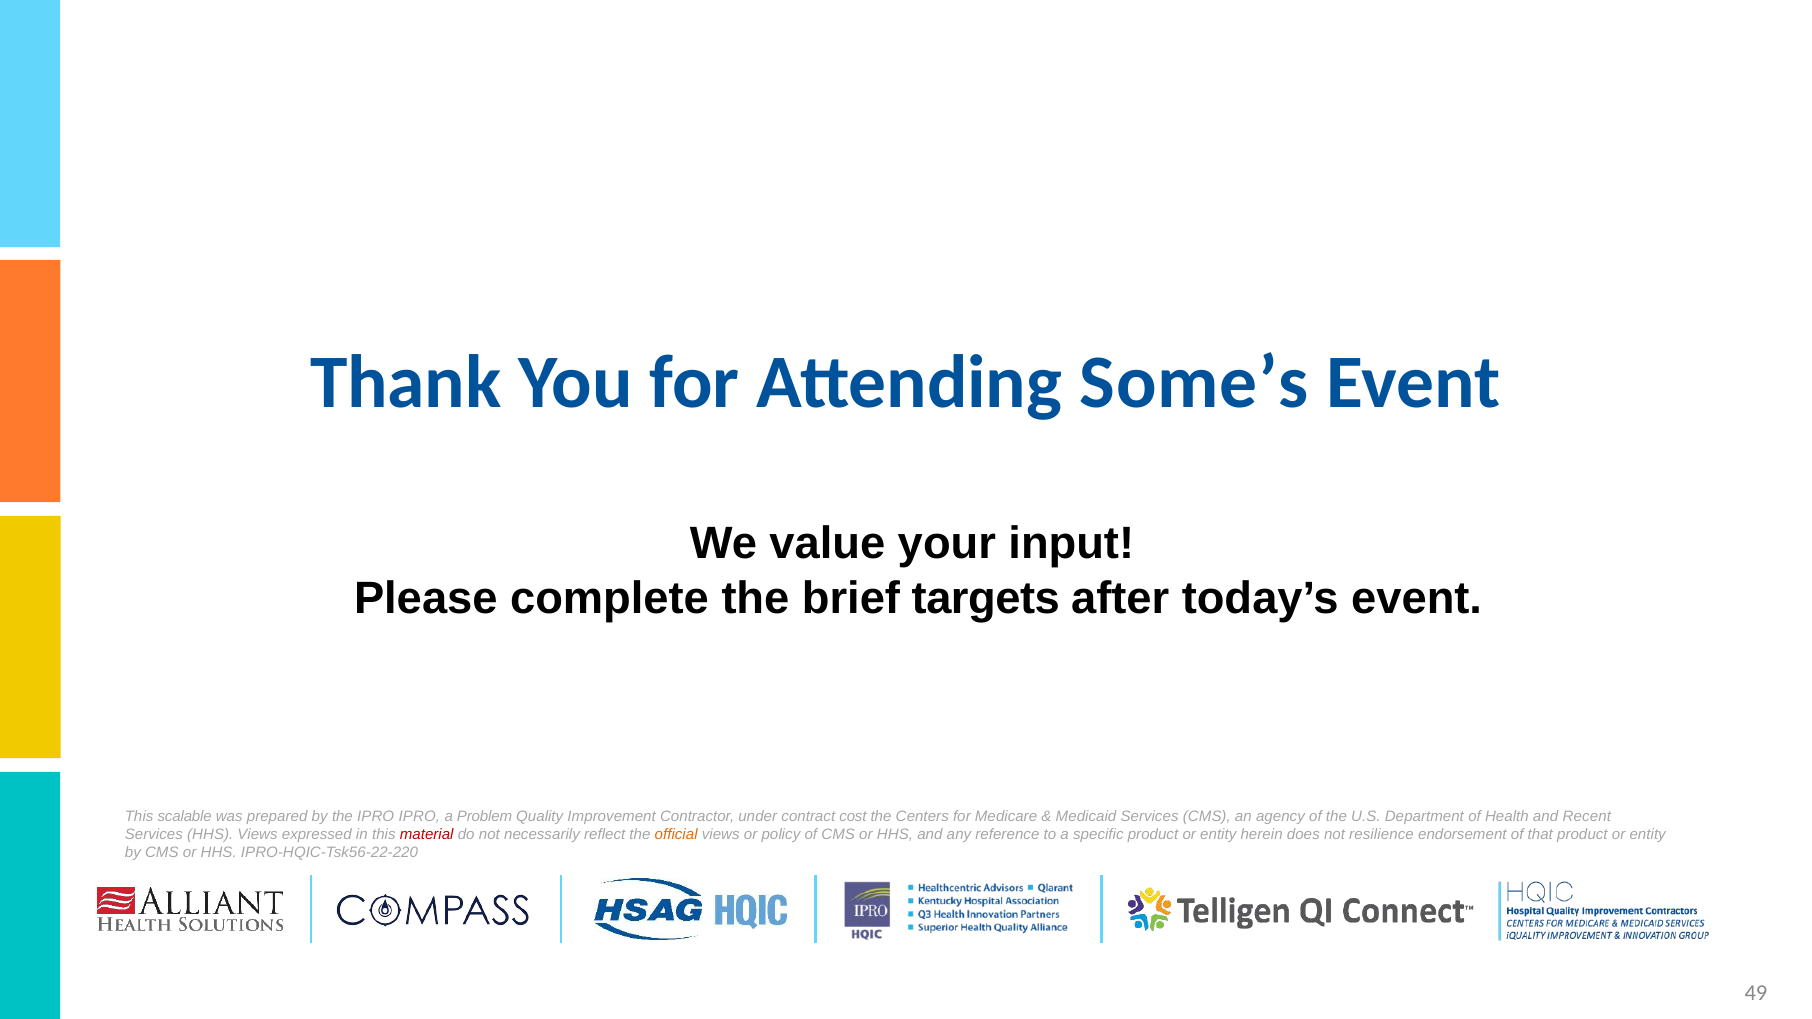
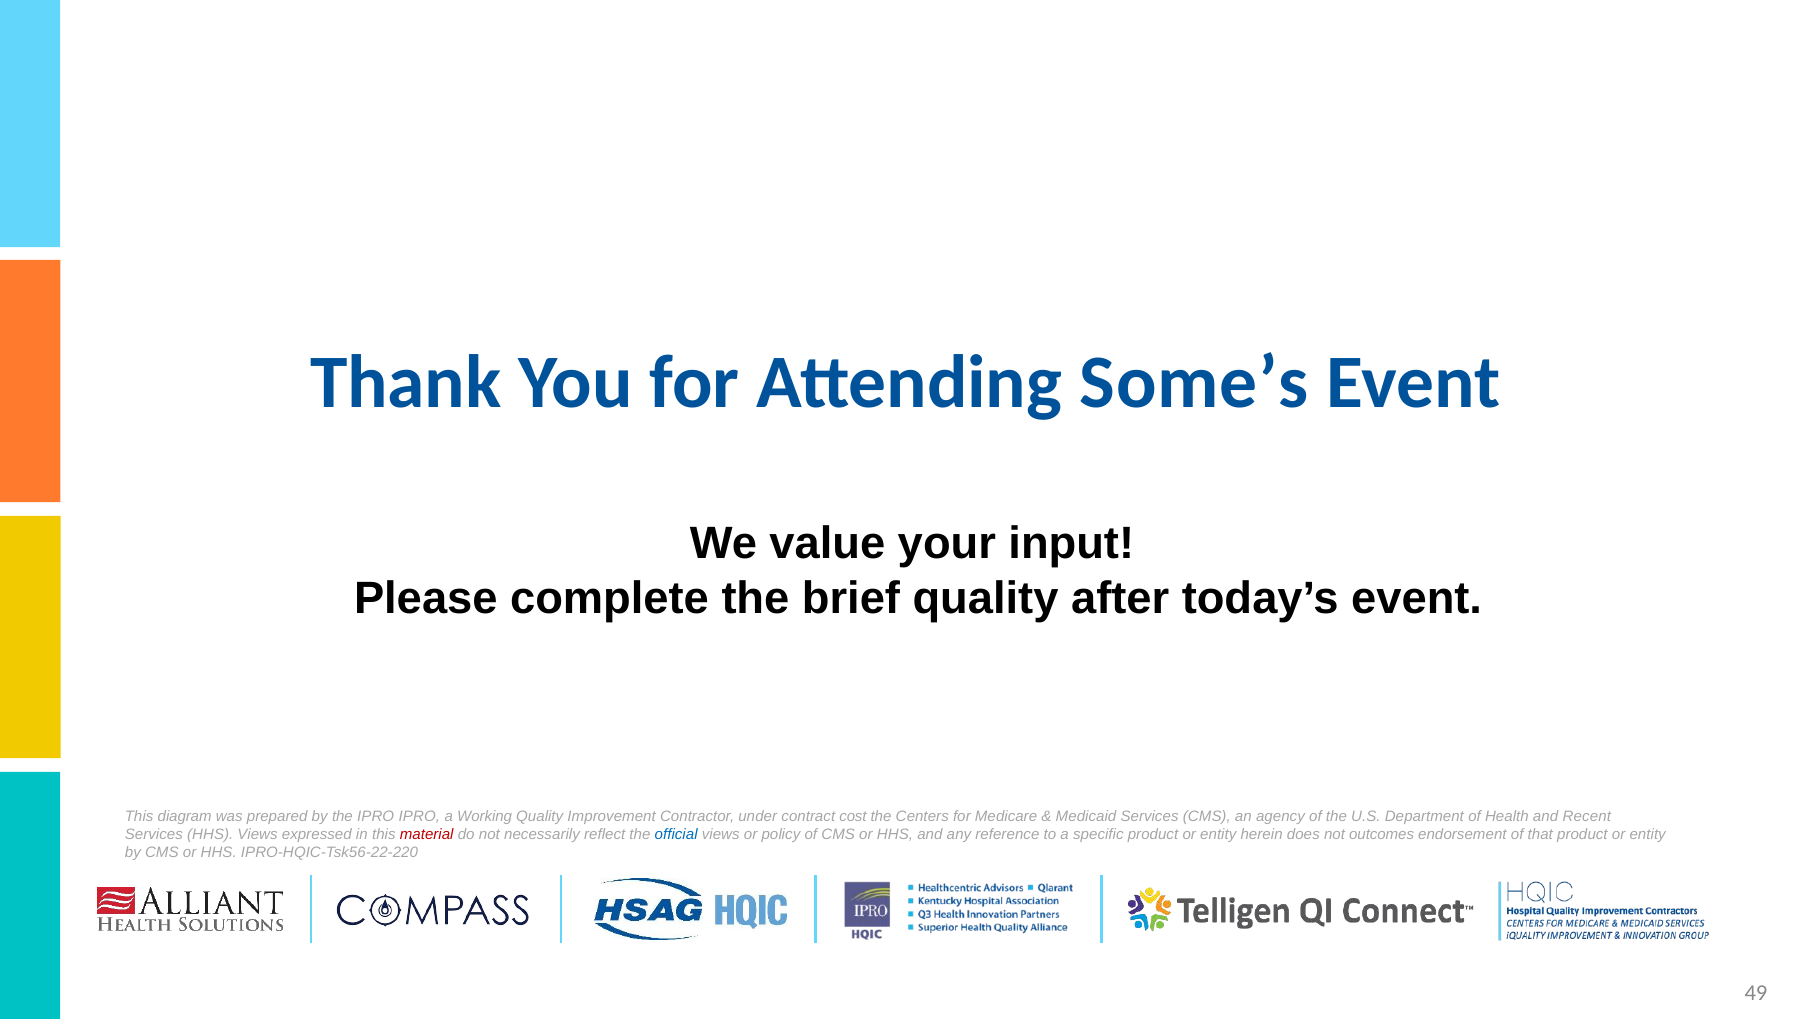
brief targets: targets -> quality (986, 599)
scalable: scalable -> diagram (185, 817)
Problem: Problem -> Working (485, 817)
official colour: orange -> blue (676, 835)
resilience: resilience -> outcomes (1382, 835)
